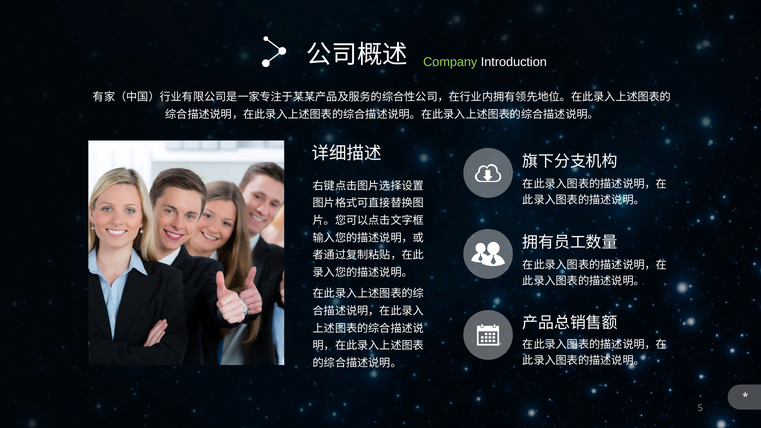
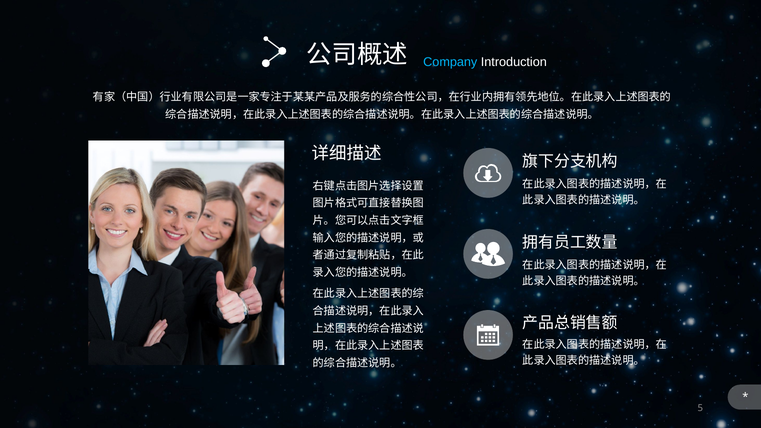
Company colour: light green -> light blue (450, 62)
